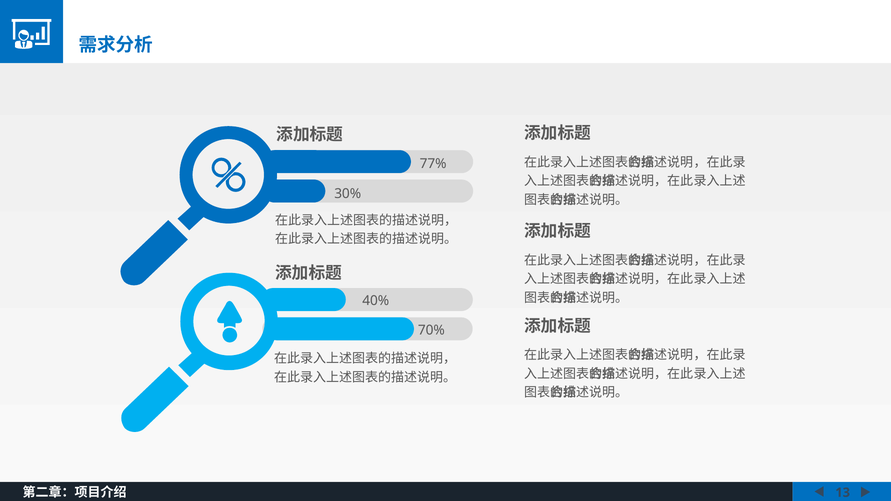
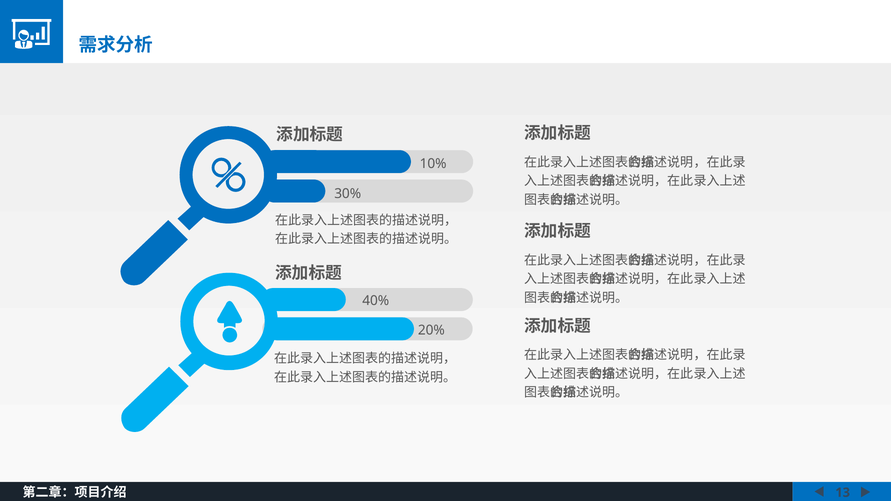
77%: 77% -> 10% (433, 164)
70%: 70% -> 20% (431, 330)
